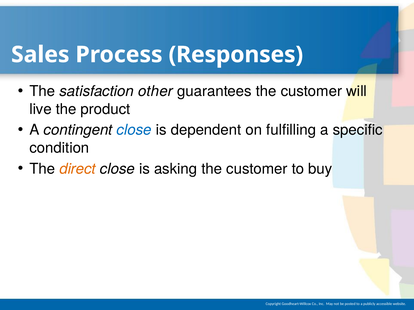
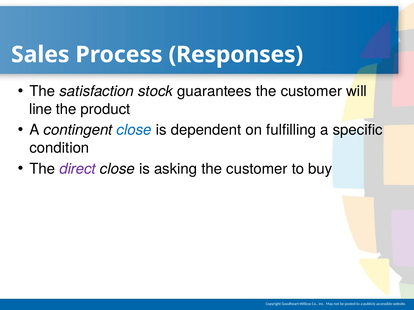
other: other -> stock (156, 91)
live: live -> line (41, 109)
direct colour: orange -> purple (78, 169)
